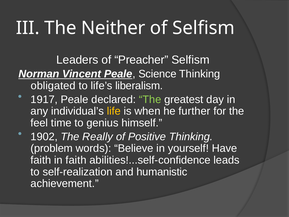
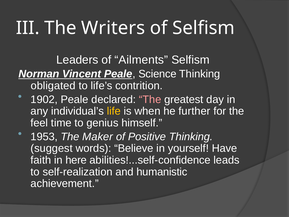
Neither: Neither -> Writers (113, 28)
Preacher: Preacher -> Ailments (141, 60)
liberalism: liberalism -> contrition (139, 86)
1917: 1917 -> 1902 (44, 99)
The colour: light green -> pink (150, 99)
1902: 1902 -> 1953 (44, 137)
Really: Really -> Maker (98, 137)
problem: problem -> suggest (52, 148)
in faith: faith -> here (76, 160)
